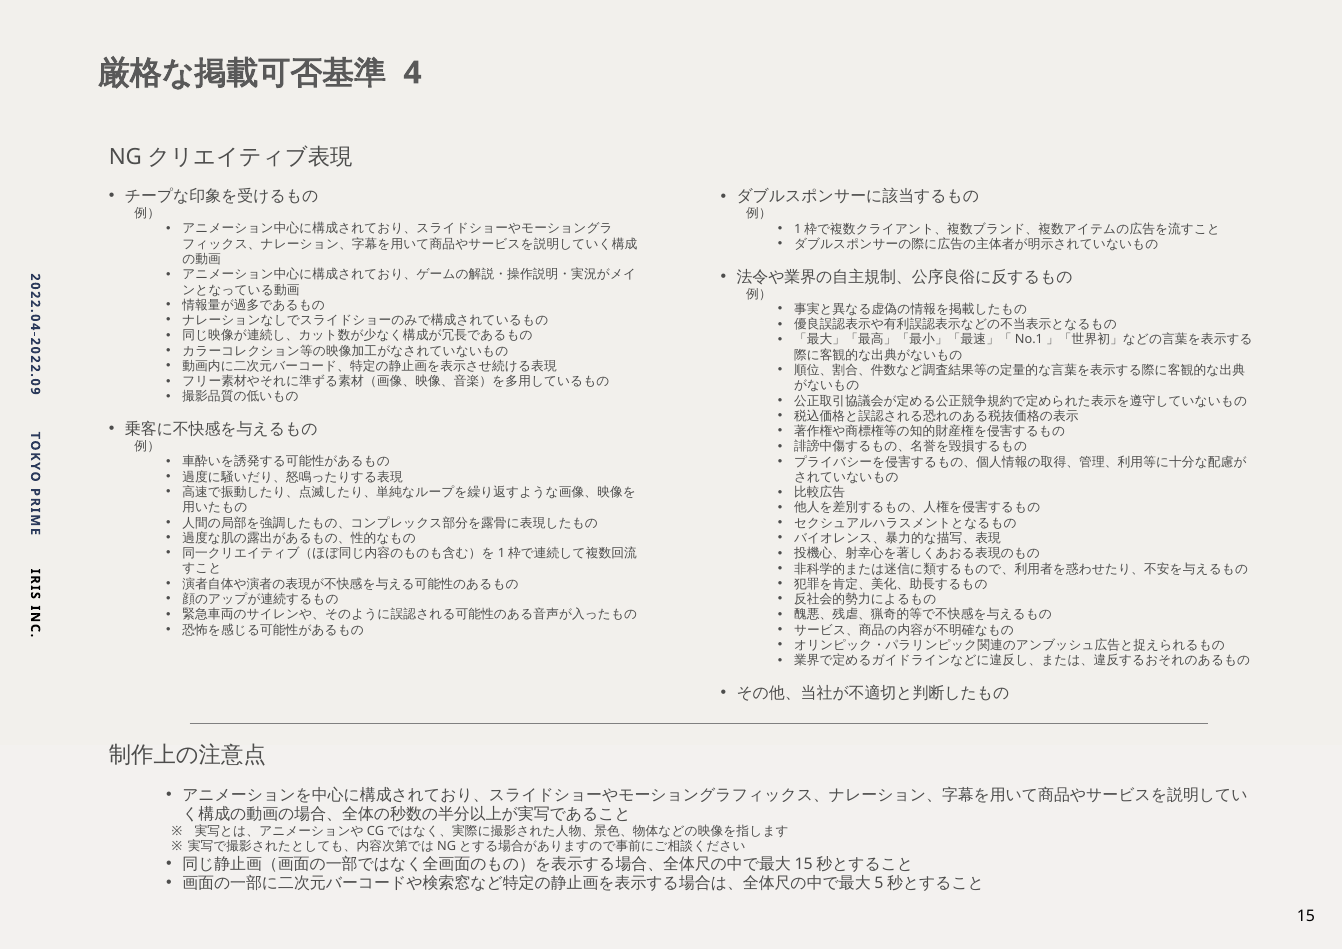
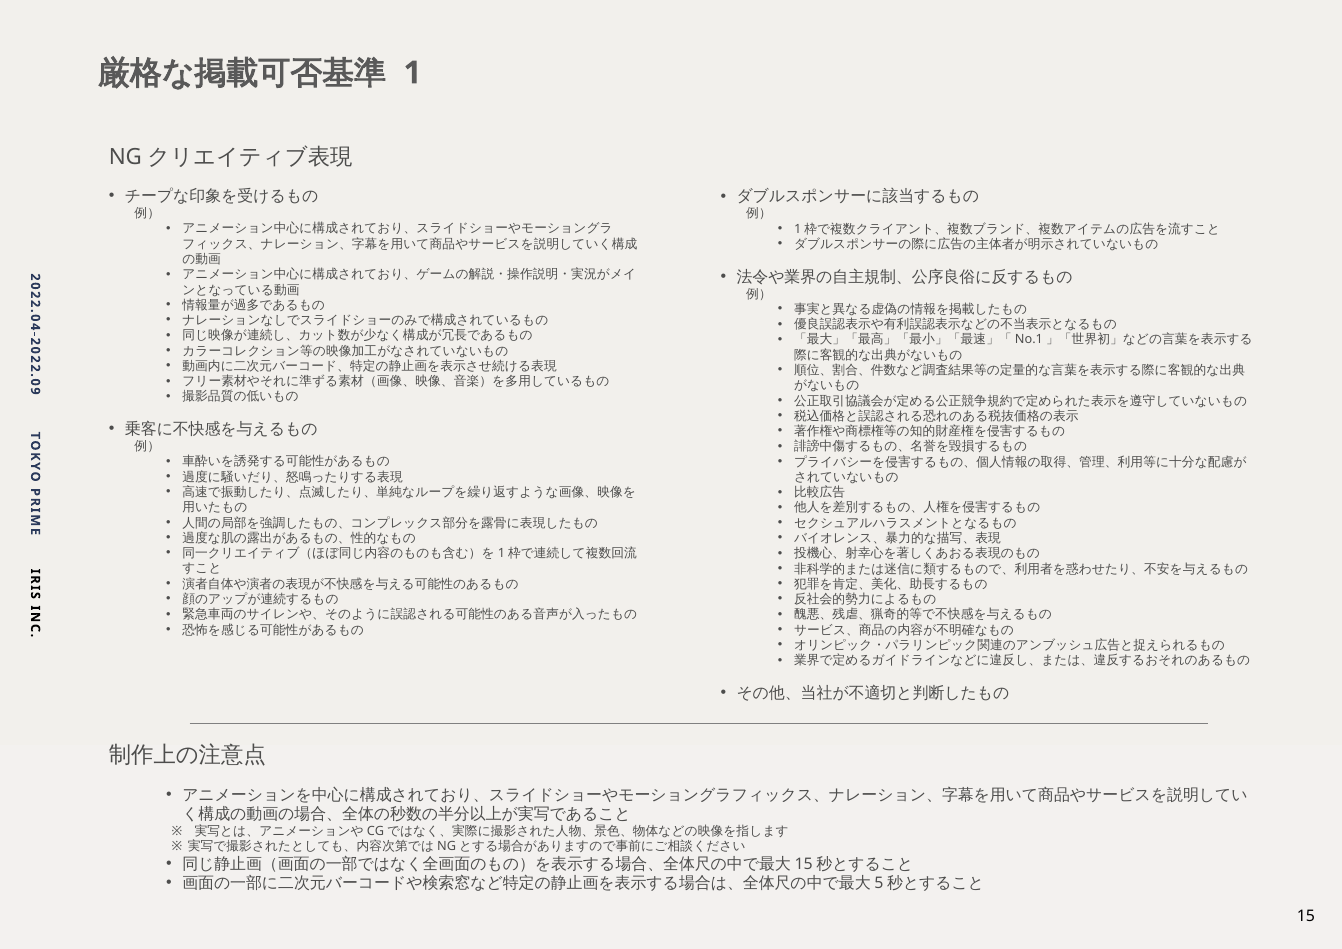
4: 4 -> 1 (413, 73)
